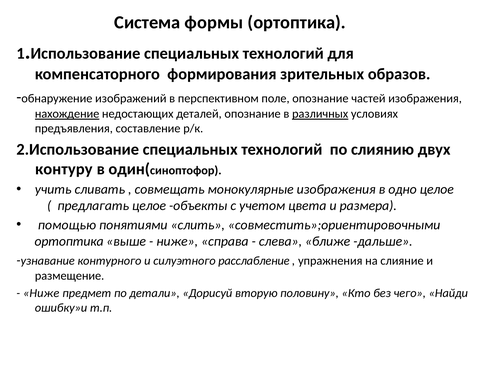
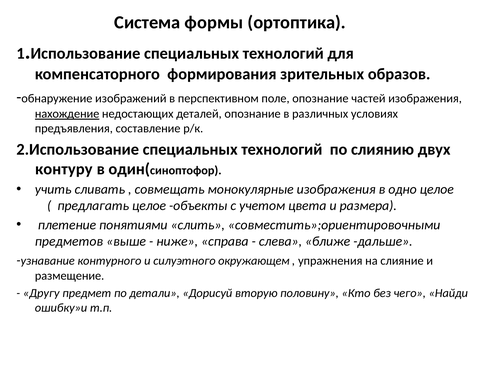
различных underline: present -> none (320, 114)
помощью: помощью -> плетение (67, 225)
ортоптика: ортоптика -> предметов (69, 241)
расслабление: расслабление -> окружающем (254, 261)
Ниже: Ниже -> Другу (41, 293)
